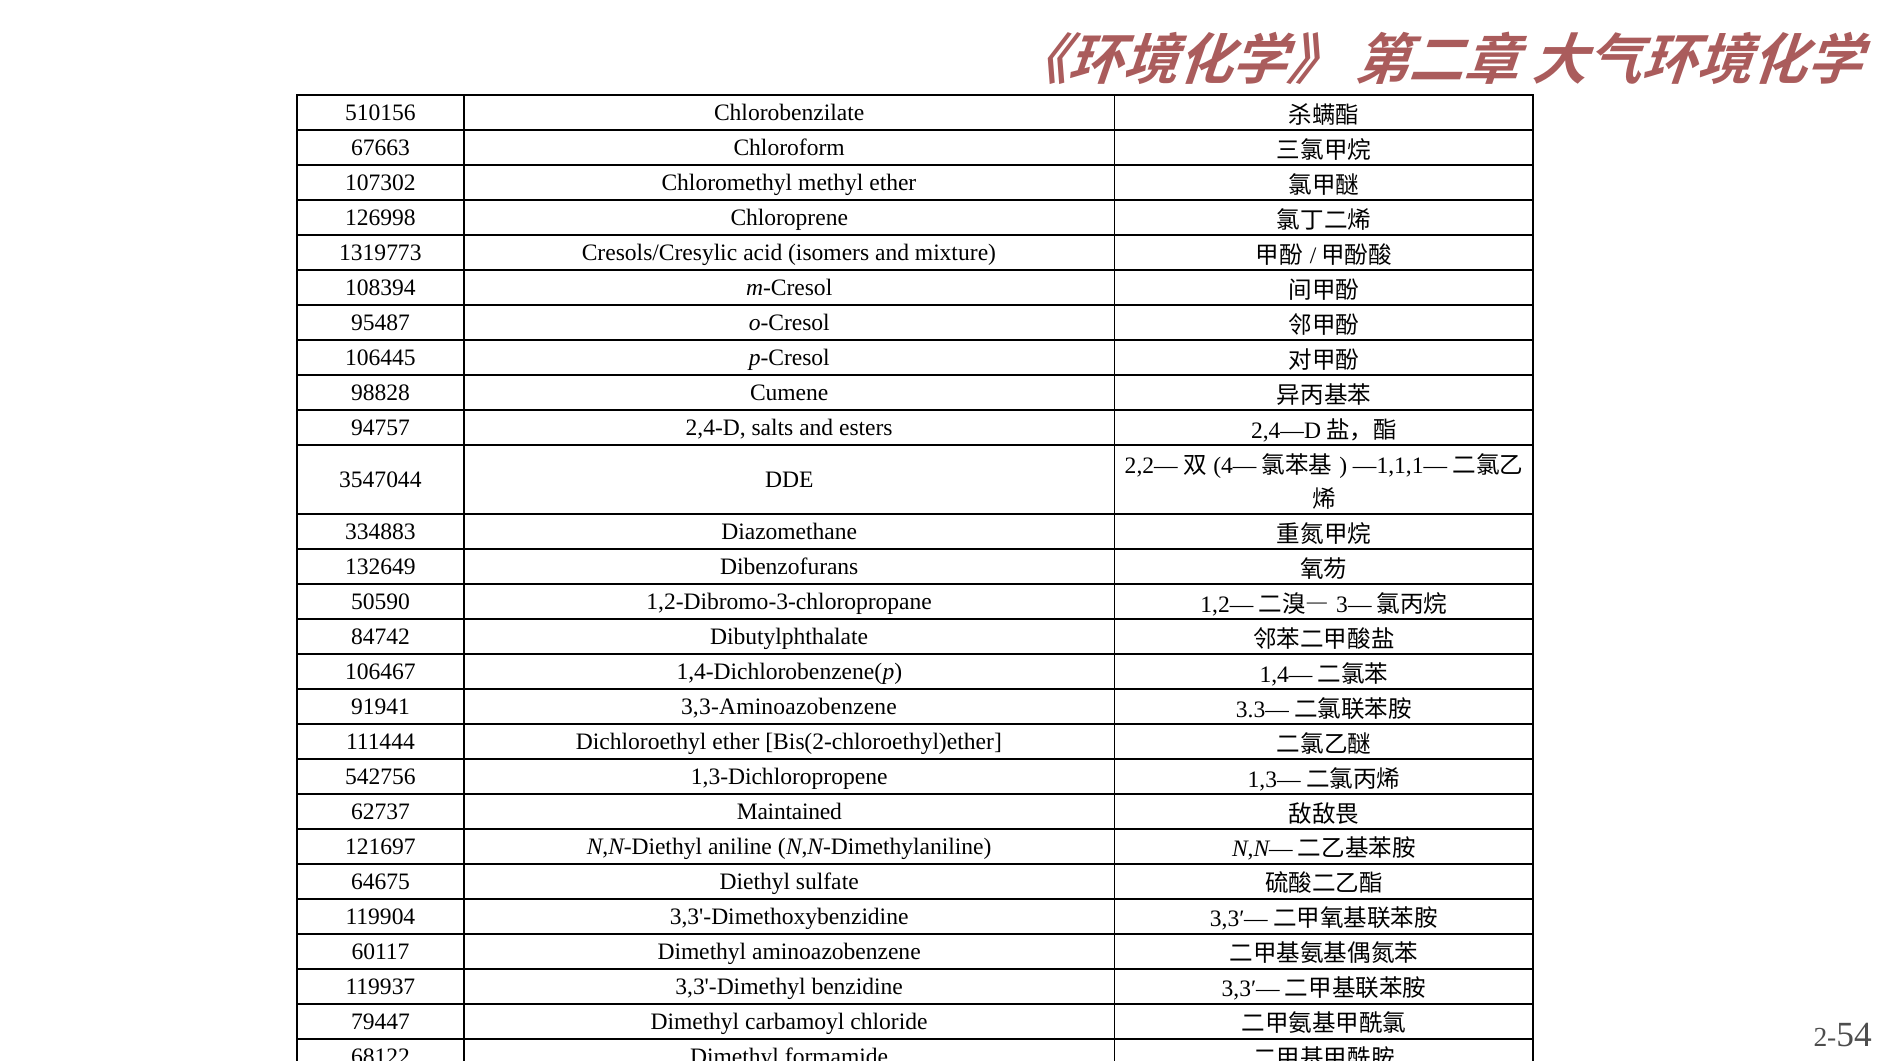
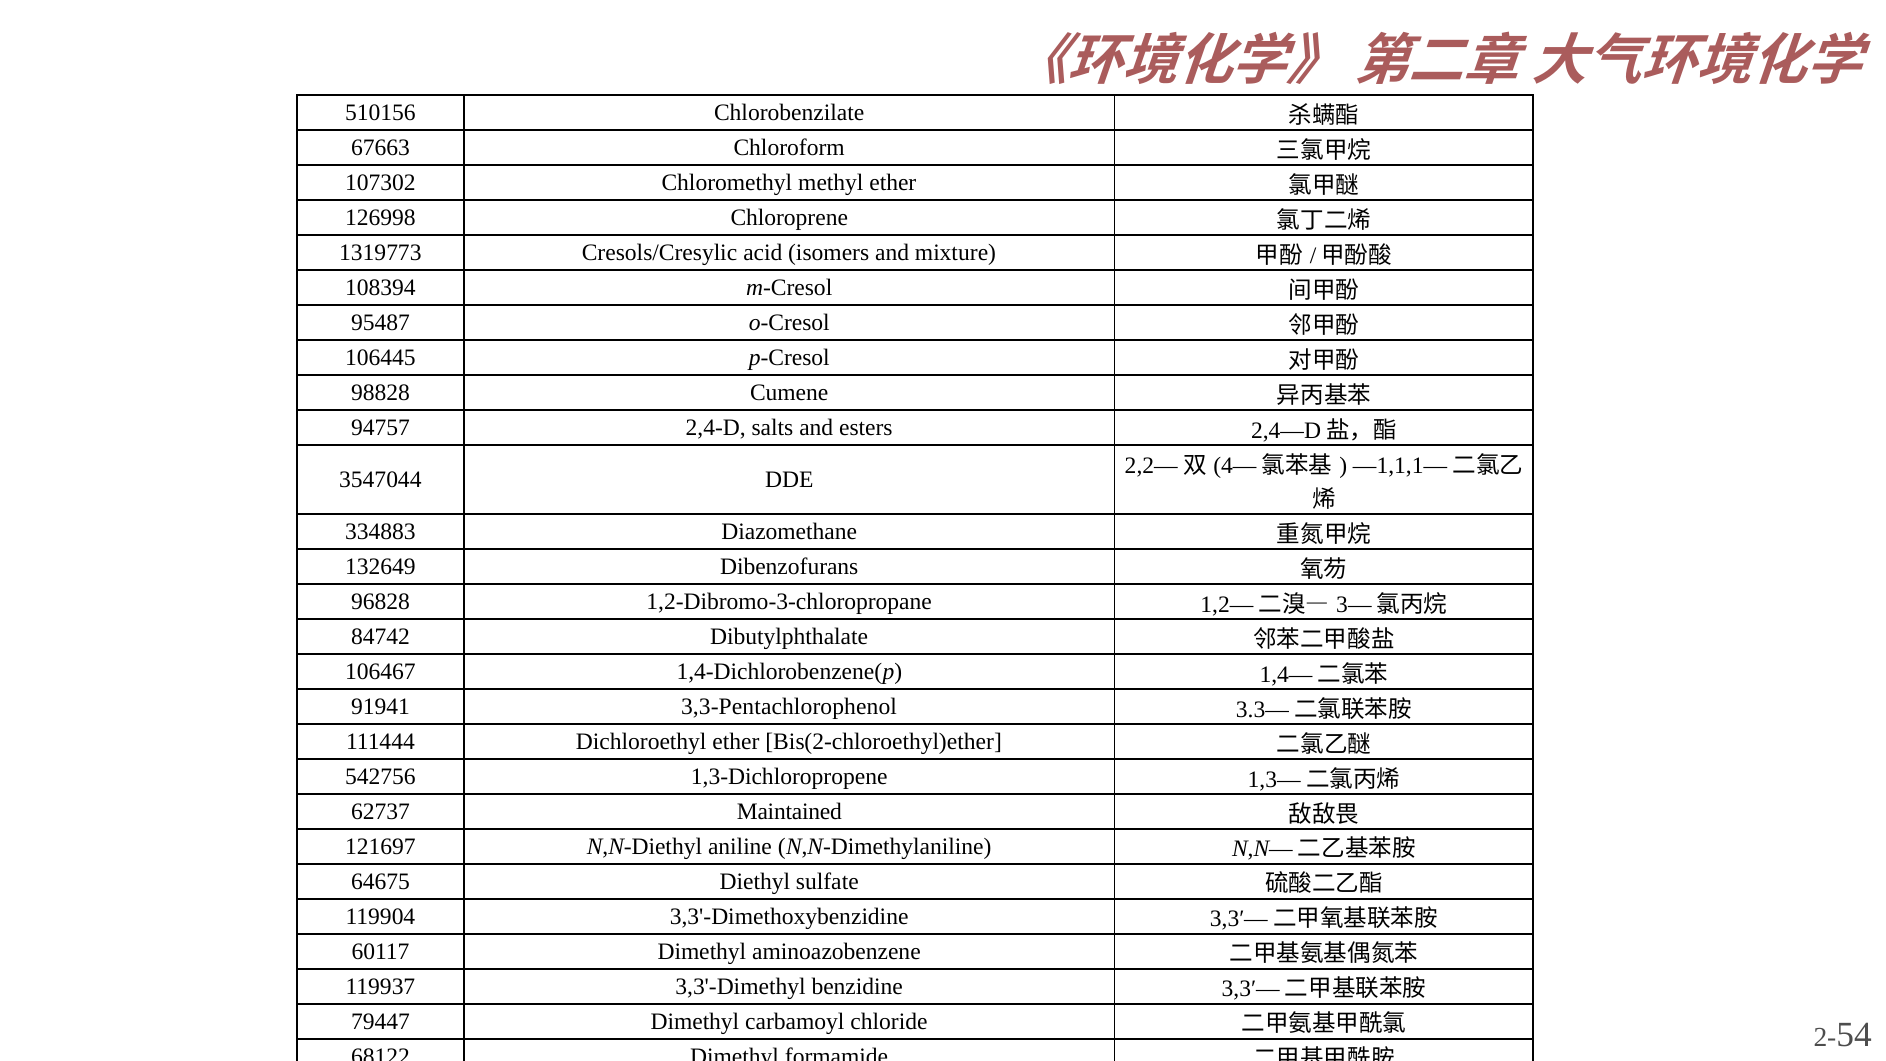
50590: 50590 -> 96828 (380, 602)
3,3-Aminoazobenzene: 3,3-Aminoazobenzene -> 3,3-Pentachlorophenol (789, 707)
